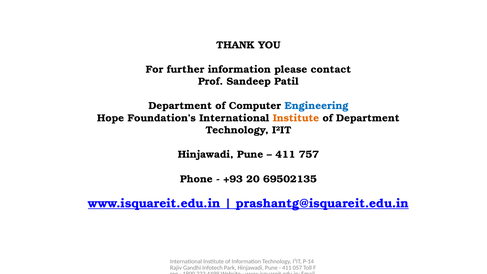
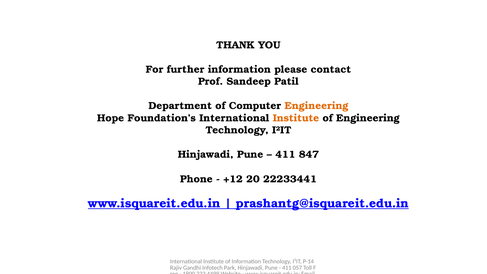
Engineering colour: blue -> orange (316, 106)
of Department: Department -> Engineering (368, 118)
757: 757 -> 847 (309, 155)
+93: +93 -> +12 (233, 179)
69502135: 69502135 -> 22233441 (290, 179)
